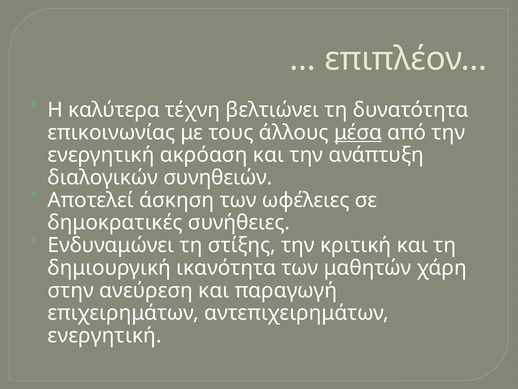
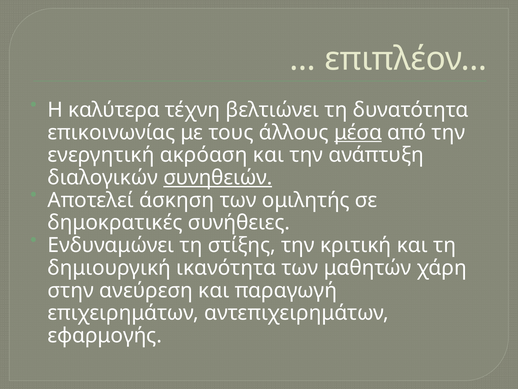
συνηθειών underline: none -> present (218, 177)
ωφέλειες: ωφέλειες -> ομιλητής (306, 200)
ενεργητική: ενεργητική -> εφαρμογής (105, 335)
